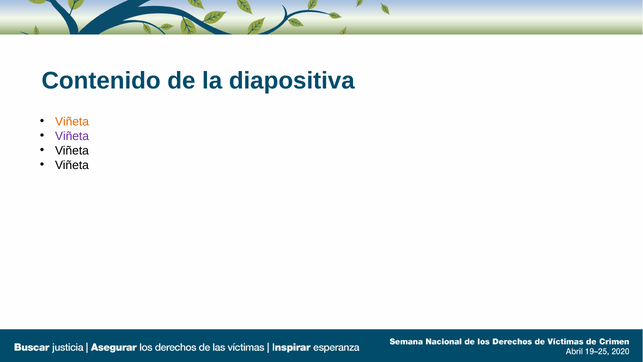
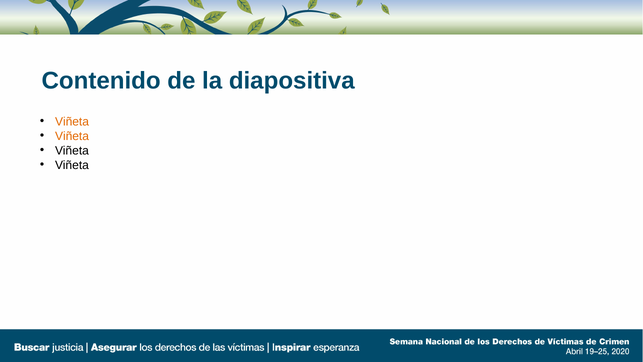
Viñeta colour: purple -> orange (72, 136)
